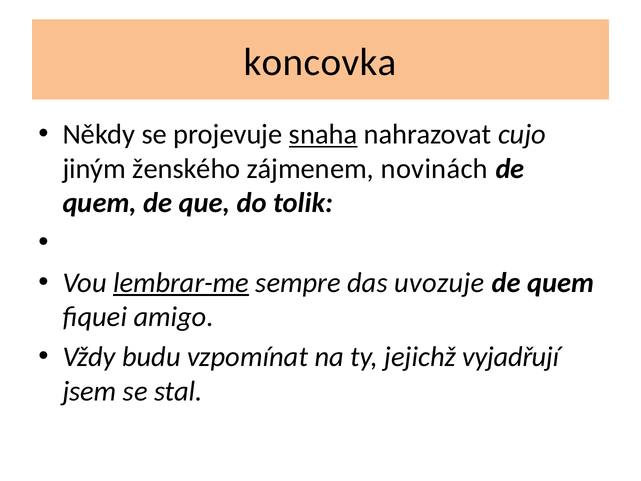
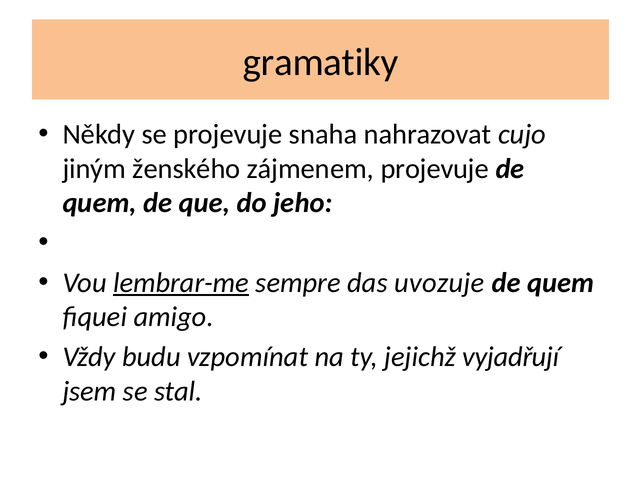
koncovka: koncovka -> gramatiky (321, 62)
snaha underline: present -> none (323, 134)
zájmenem novinách: novinách -> projevuje (435, 169)
tolik: tolik -> jeho (303, 203)
